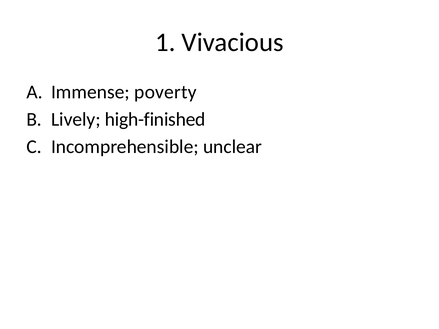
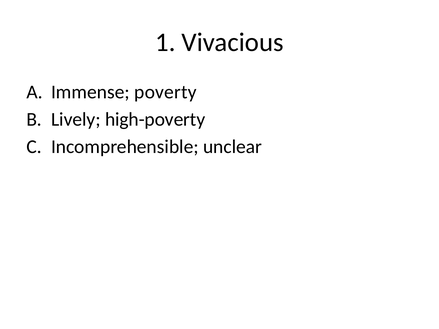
high-finished: high-finished -> high-poverty (155, 119)
